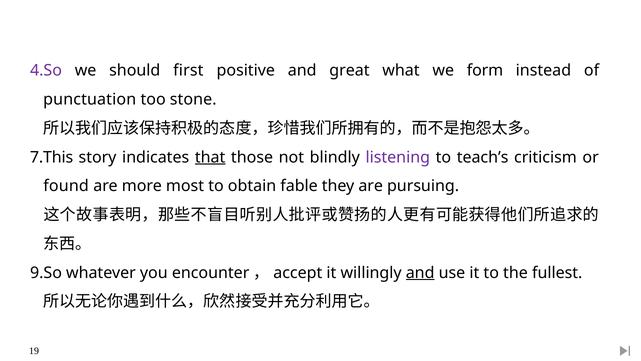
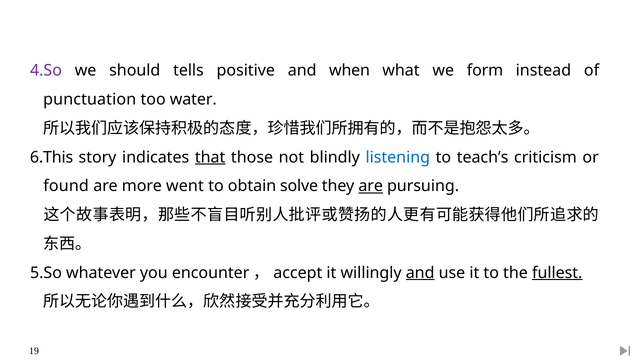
first: first -> tells (188, 70)
great: great -> when (350, 70)
stone: stone -> water (193, 99)
7.This: 7.This -> 6.This (52, 157)
listening colour: purple -> blue (398, 157)
most: most -> went (185, 186)
fable: fable -> solve (299, 186)
are underline: none -> present (371, 186)
9.So: 9.So -> 5.So (46, 272)
fullest underline: none -> present (557, 272)
